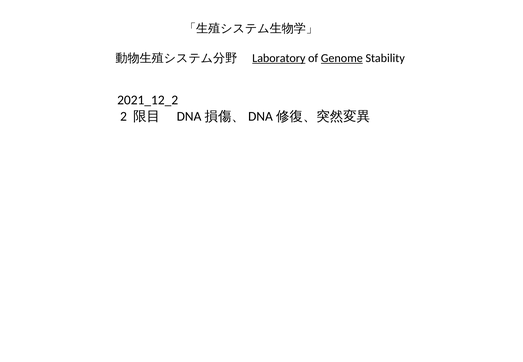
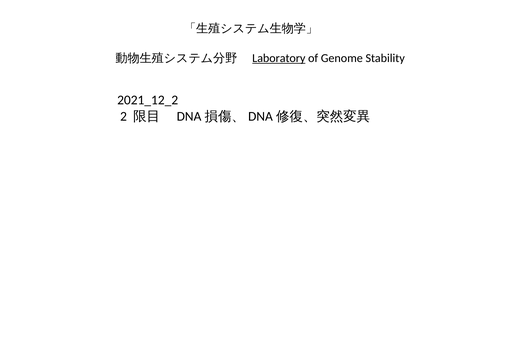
Genome underline: present -> none (342, 58)
